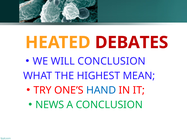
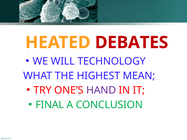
WILL CONCLUSION: CONCLUSION -> TECHNOLOGY (112, 61)
HAND colour: blue -> purple (101, 90)
NEWS: NEWS -> FINAL (50, 105)
